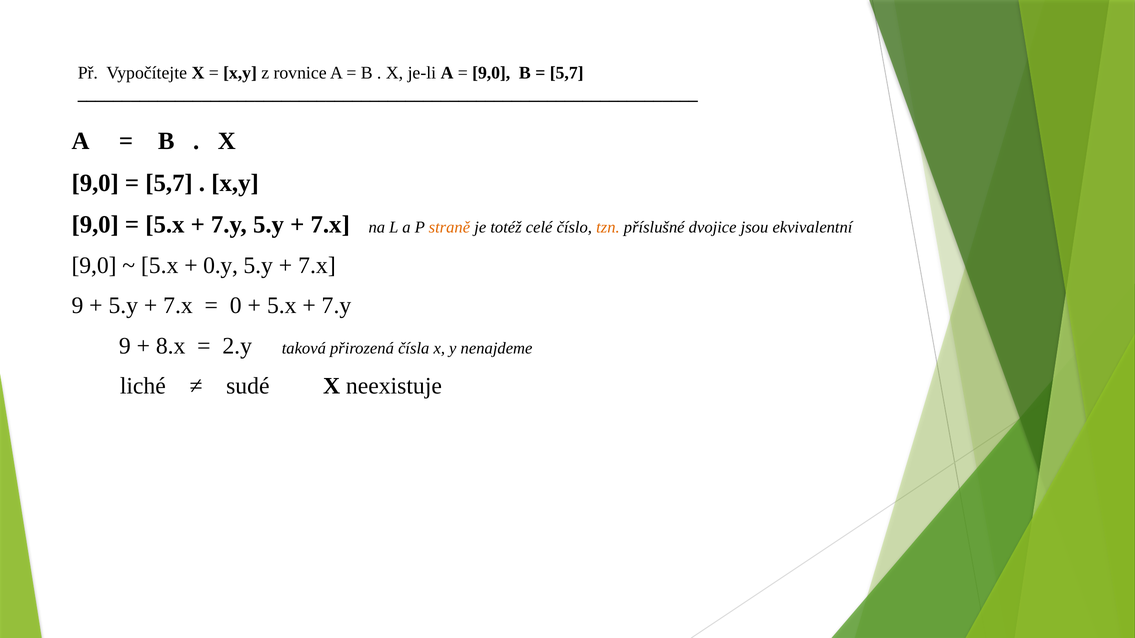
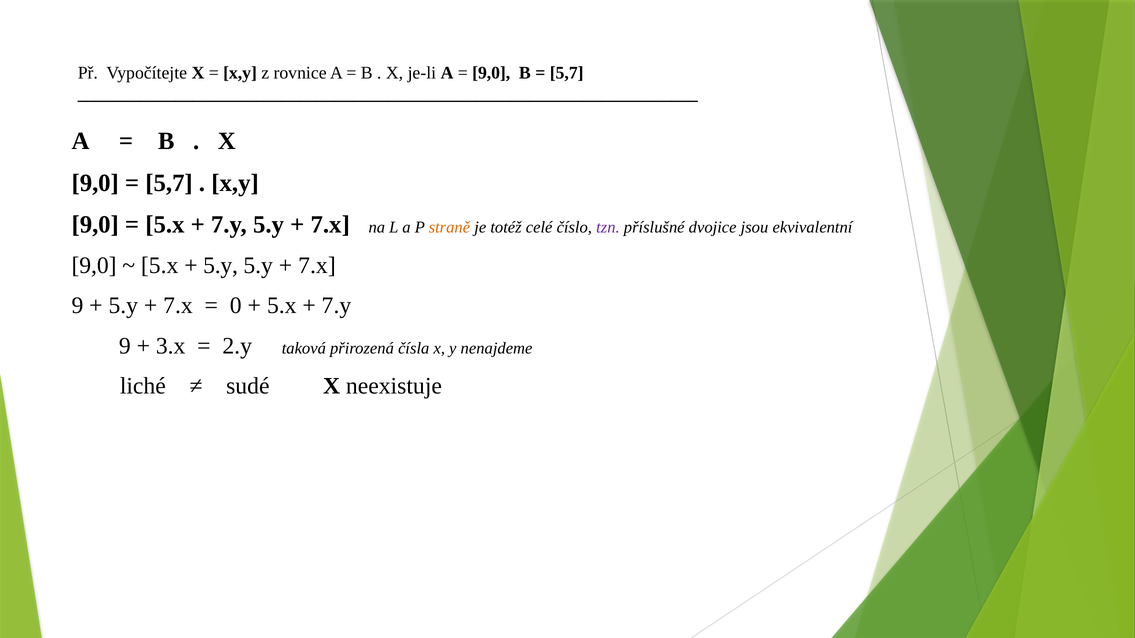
tzn colour: orange -> purple (608, 227)
0.y: 0.y -> 5.y (221, 265)
8.x: 8.x -> 3.x (171, 346)
